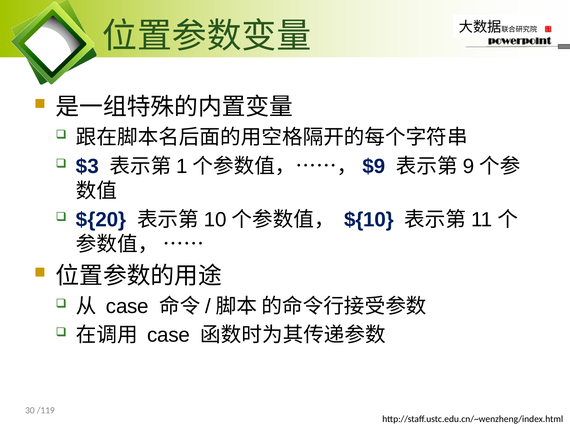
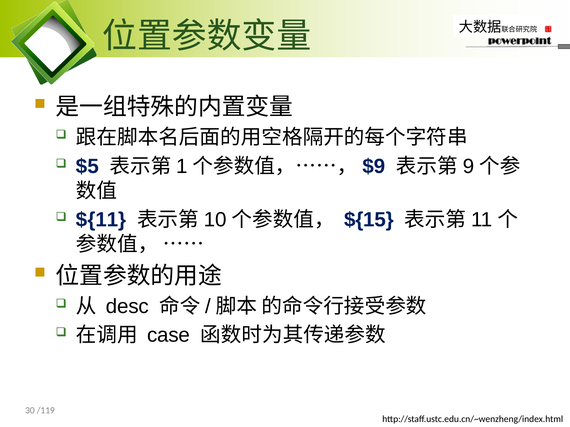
$3: $3 -> $5 (87, 166)
${20: ${20 -> ${11 (101, 220)
${10: ${10 -> ${15 (369, 220)
case: case -> desc (127, 307)
